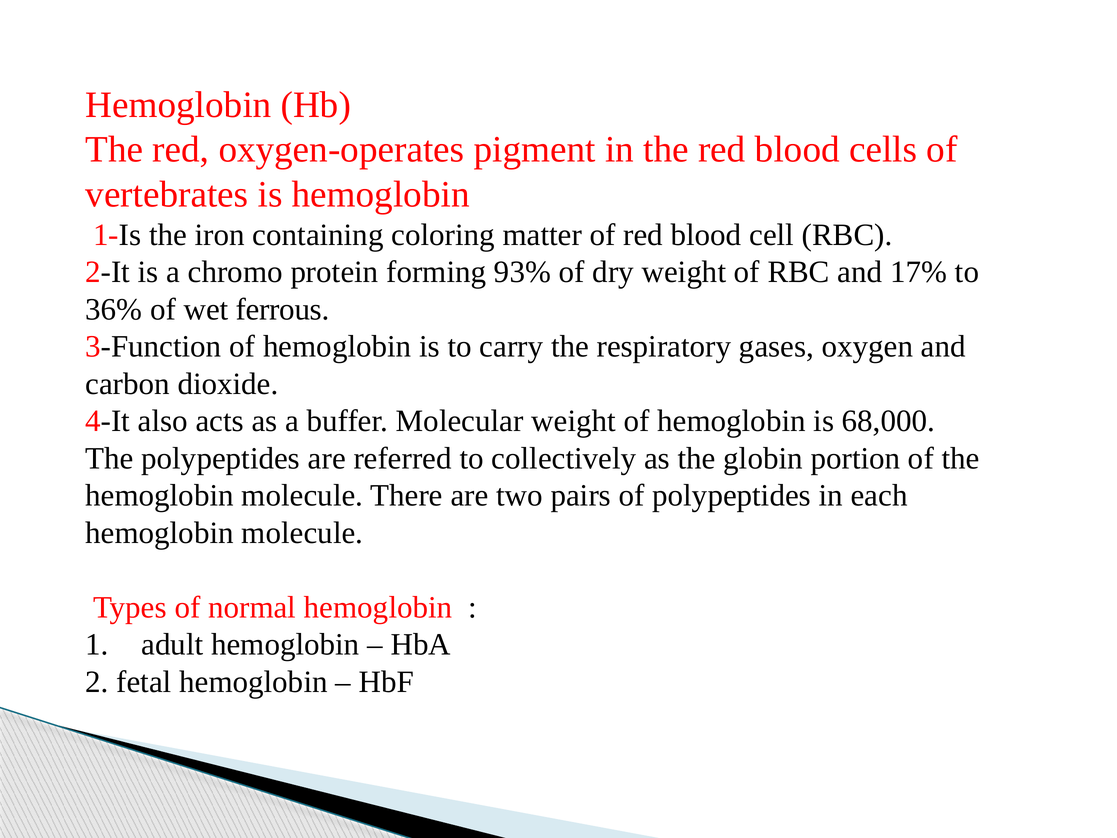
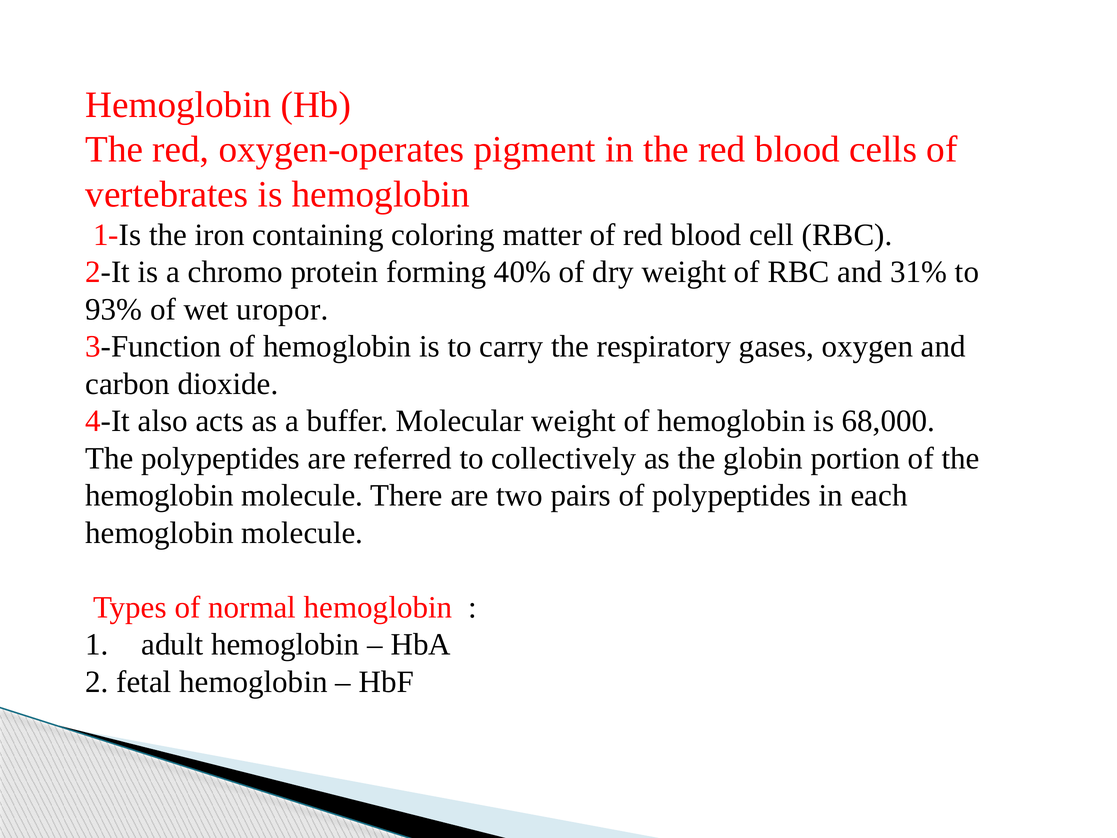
93%: 93% -> 40% (522, 272)
17%: 17% -> 31% (919, 272)
36%: 36% -> 93% (114, 309)
ferrous: ferrous -> uropor (282, 309)
